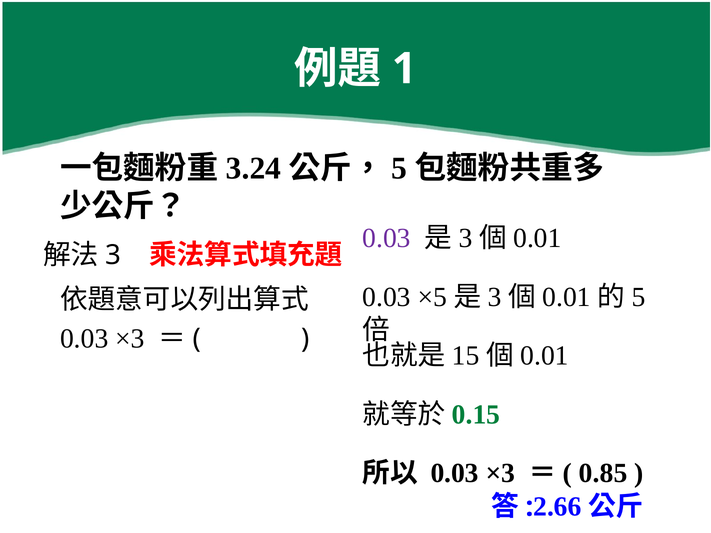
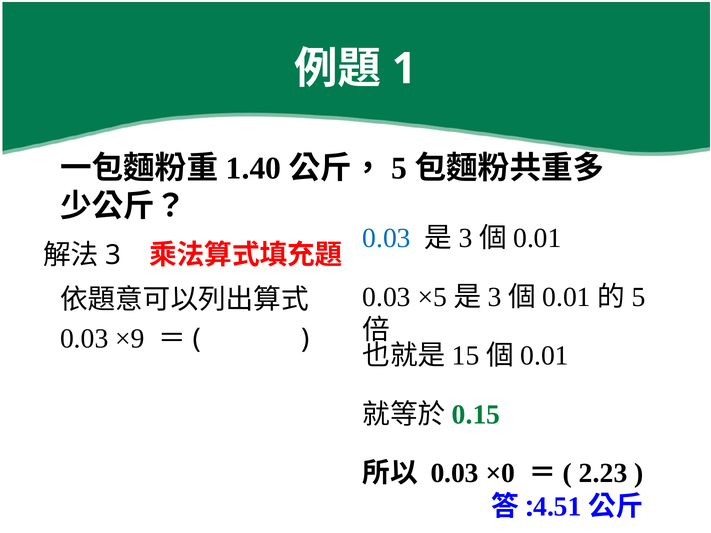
3.24: 3.24 -> 1.40 (254, 168)
0.03 colour: purple -> blue (387, 238)
×3: ×3 -> ×9 (130, 339)
×3: ×3 -> ×0 (500, 473)
0.85: 0.85 -> 2.23 (603, 473)
2.66: 2.66 -> 4.51 (557, 507)
